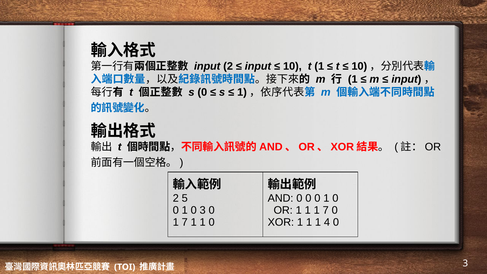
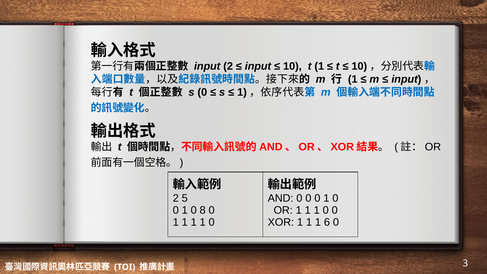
0 3: 3 -> 8 (203, 210)
7: 7 -> 0 (326, 210)
7: 7 -> 1 (185, 222)
4: 4 -> 6 (327, 222)
